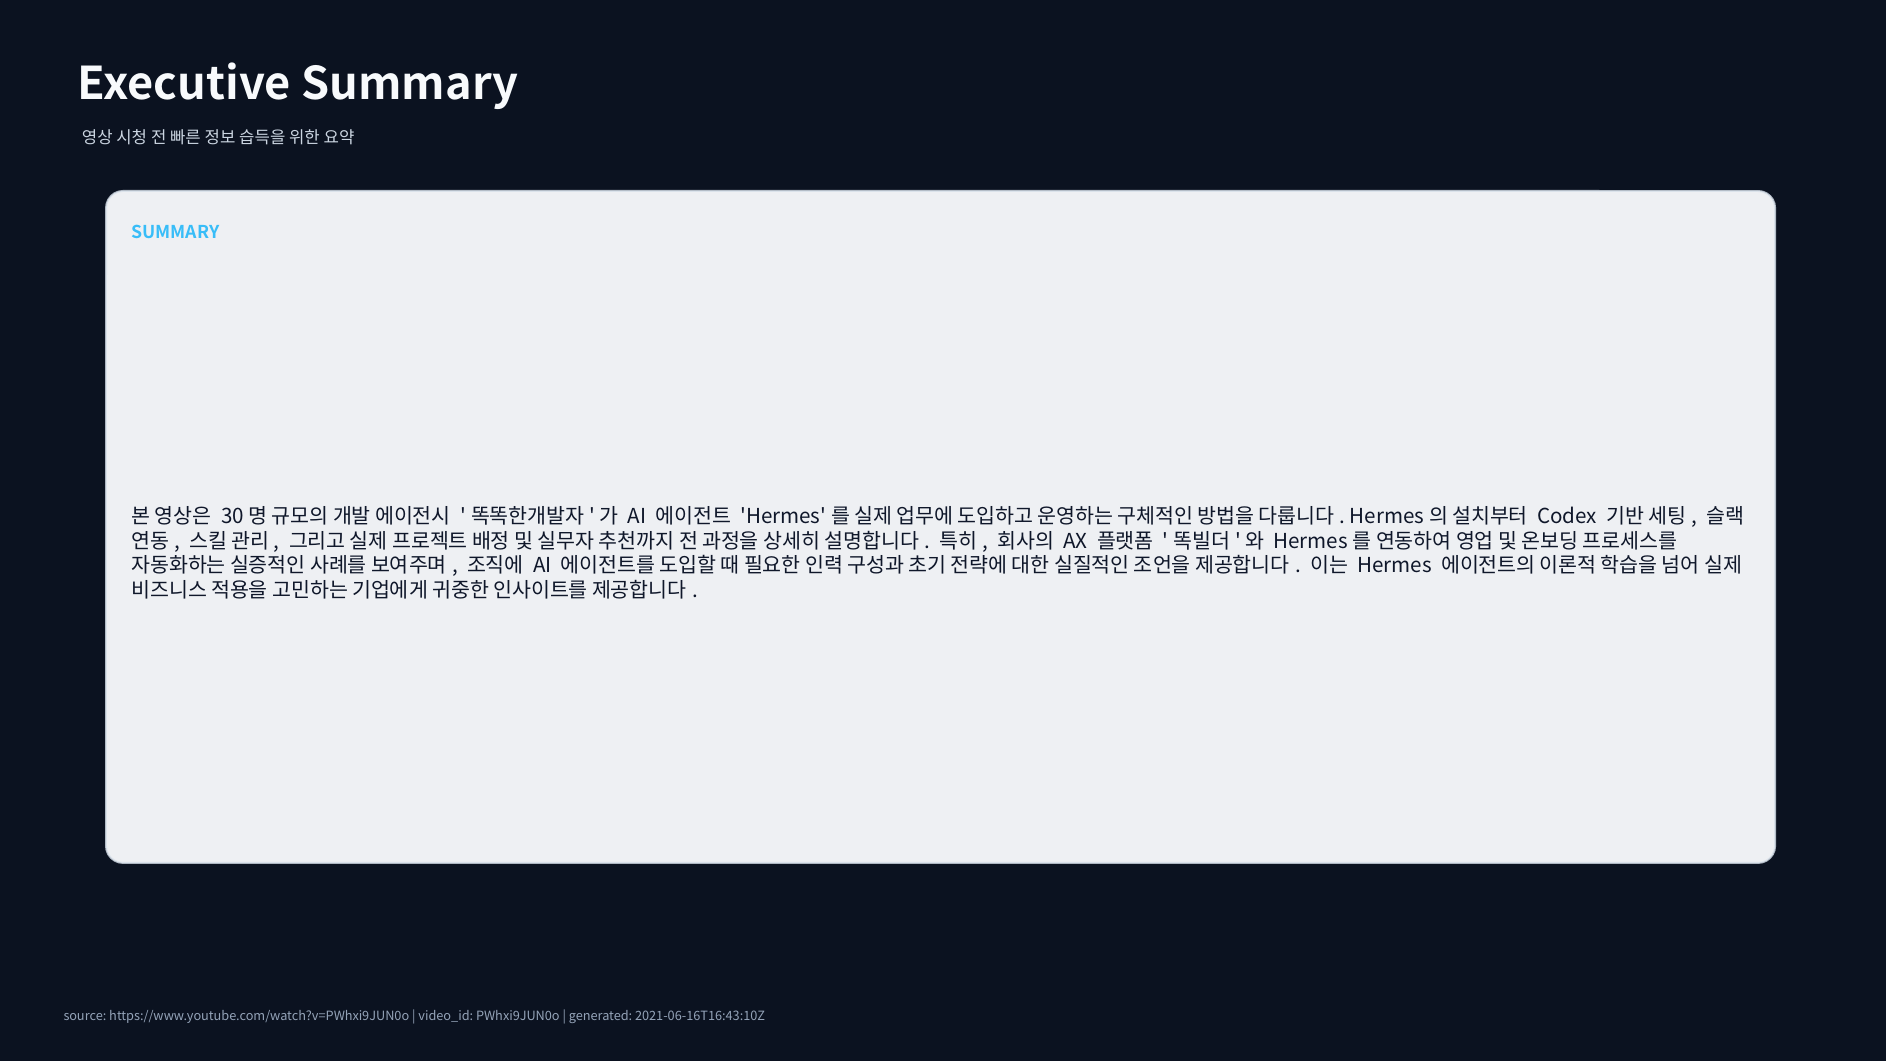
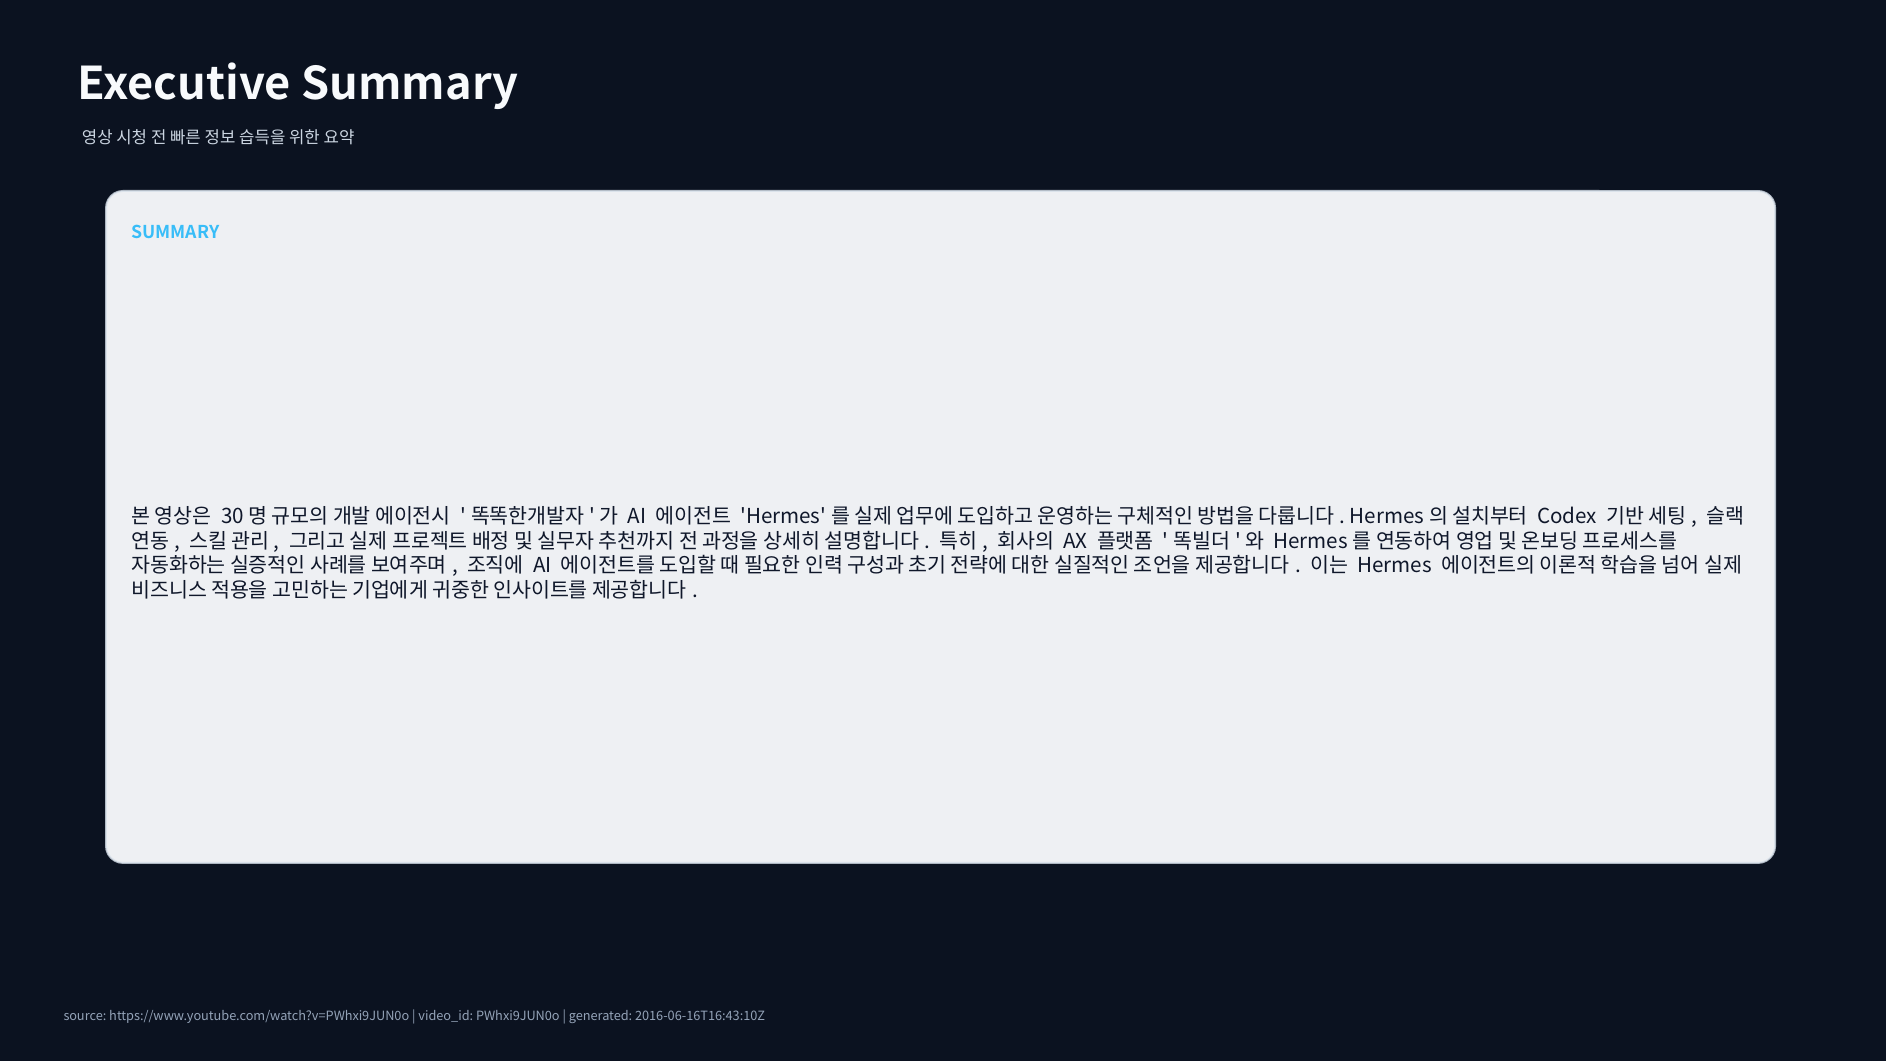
2021-06-16T16:43:10Z: 2021-06-16T16:43:10Z -> 2016-06-16T16:43:10Z (700, 1016)
